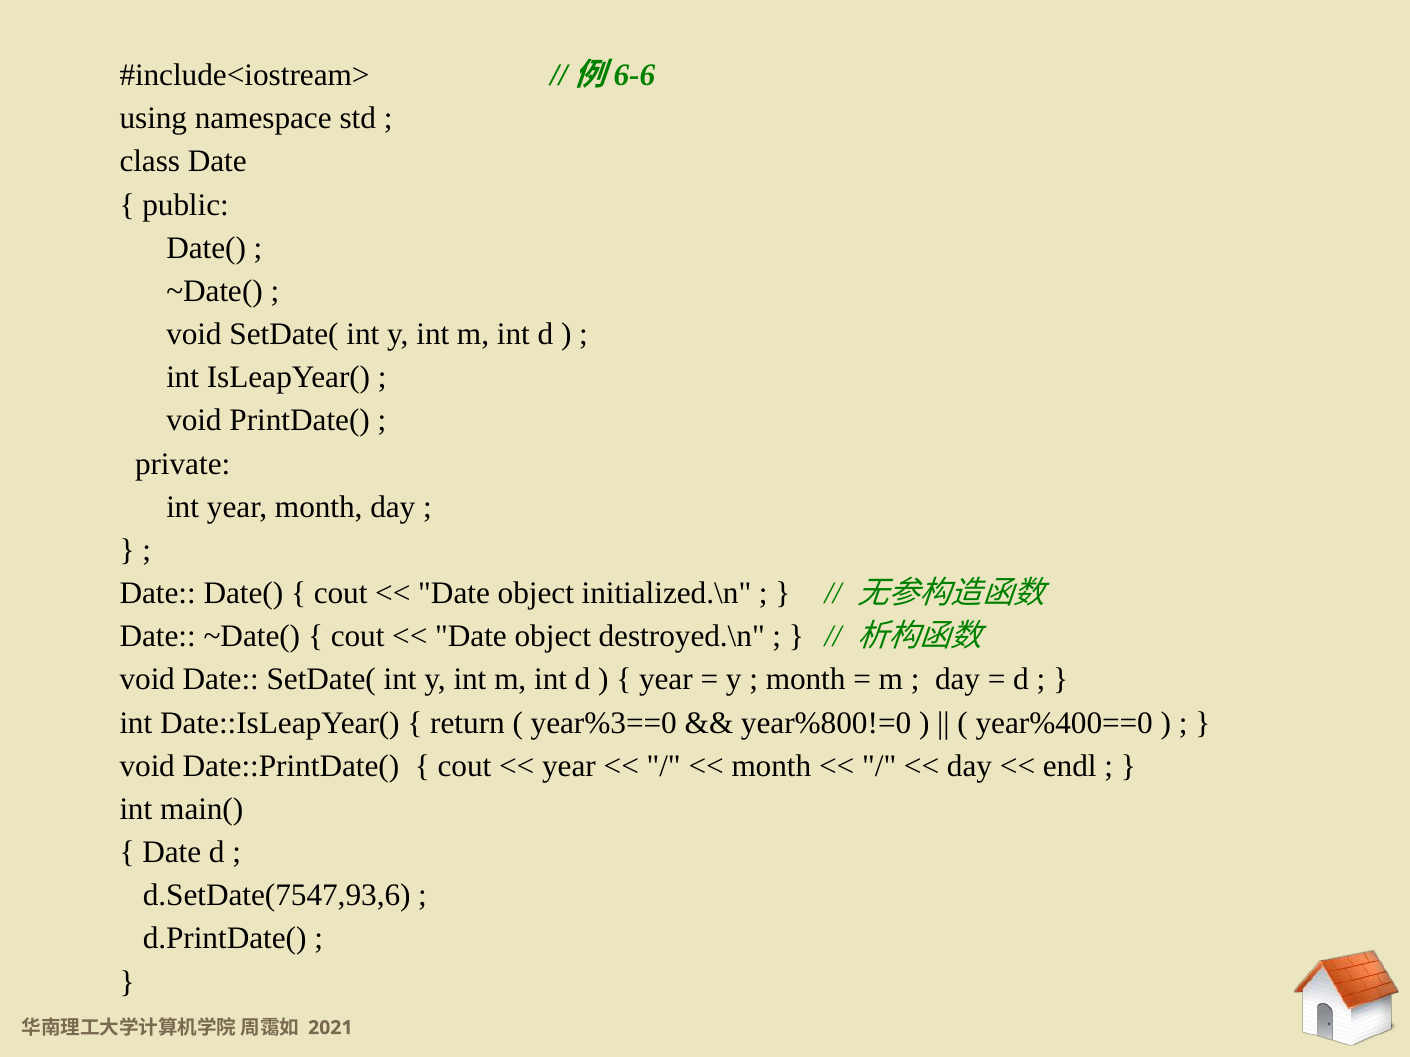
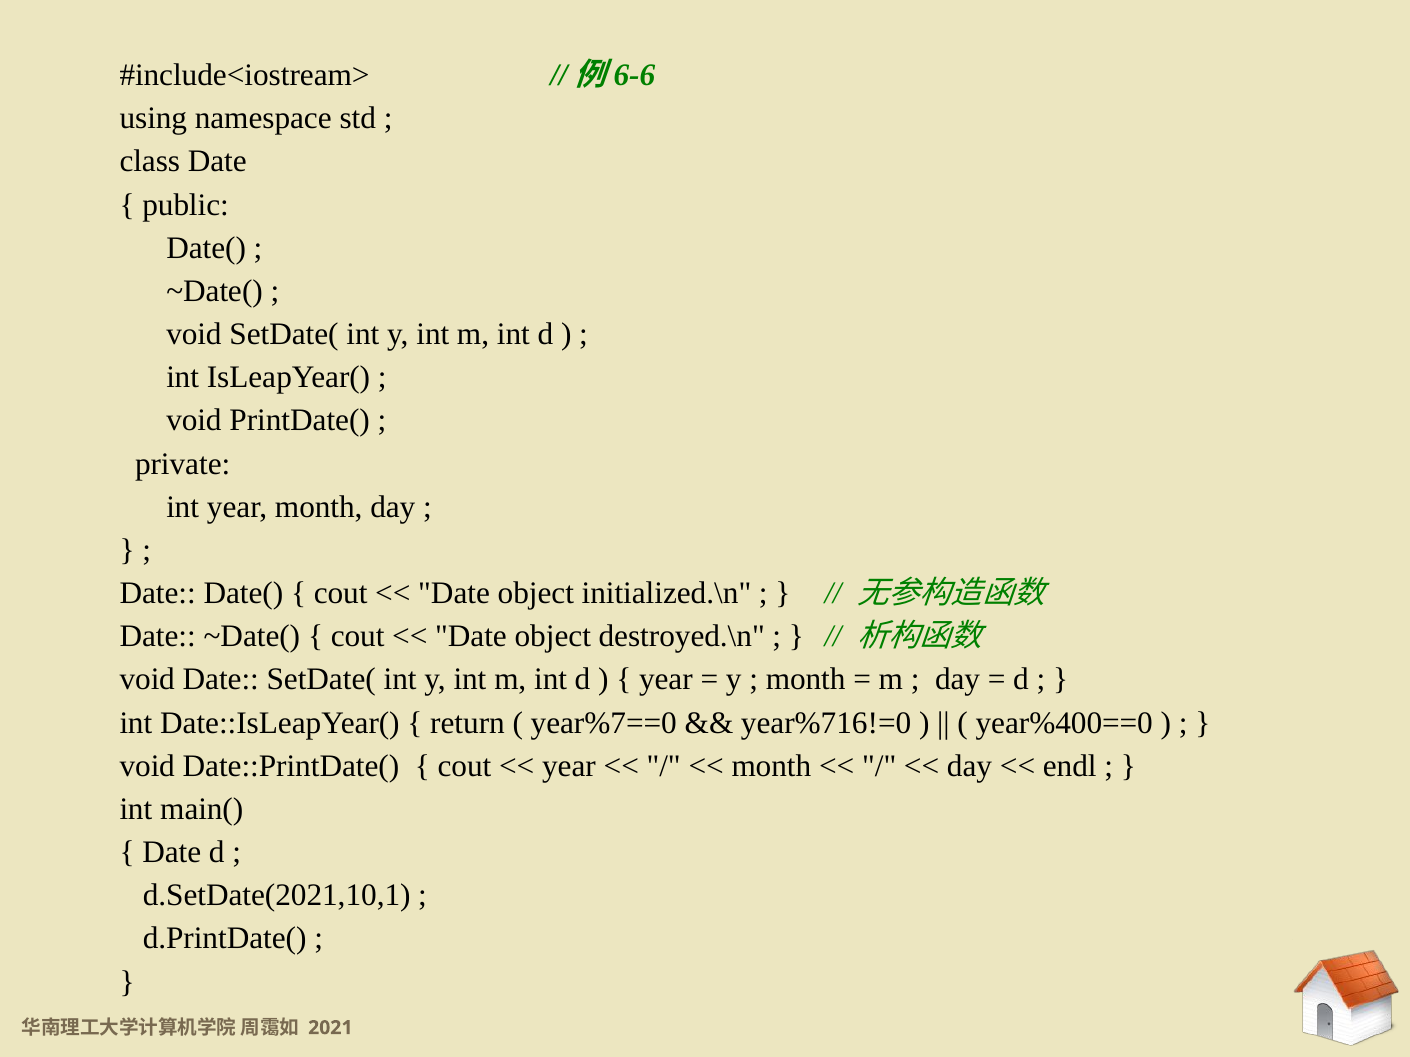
year%3==0: year%3==0 -> year%7==0 (604, 723)
year%800!=0: year%800!=0 -> year%716!=0 (826, 723)
d.SetDate(7547,93,6: d.SetDate(7547,93,6 -> d.SetDate(2021,10,1 (277, 896)
